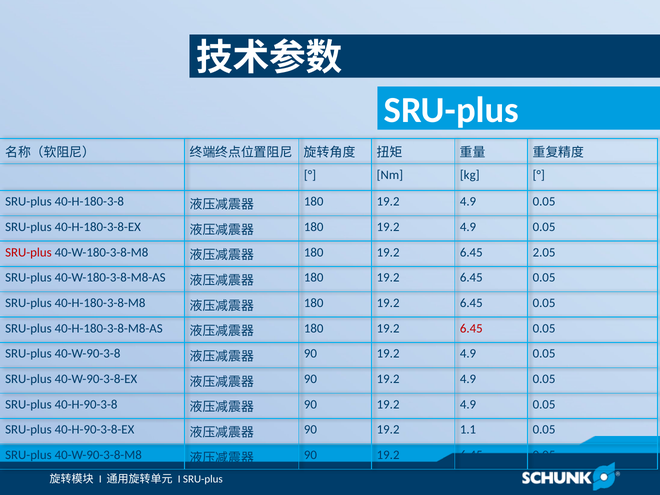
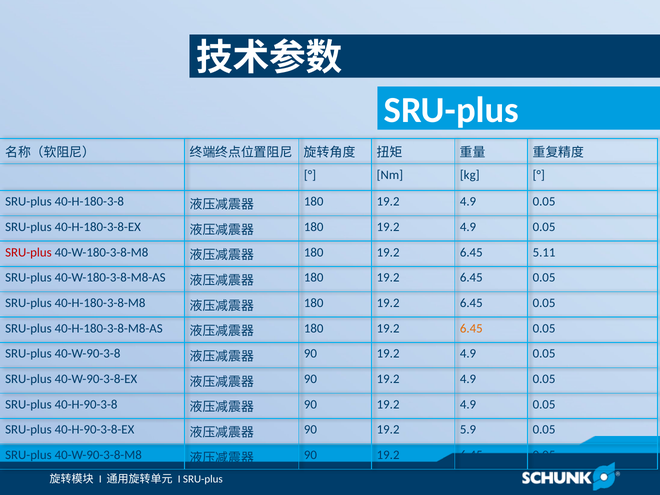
2.05: 2.05 -> 5.11 (544, 252)
6.45 colour: red -> orange (471, 328)
1.1: 1.1 -> 5.9 (468, 430)
